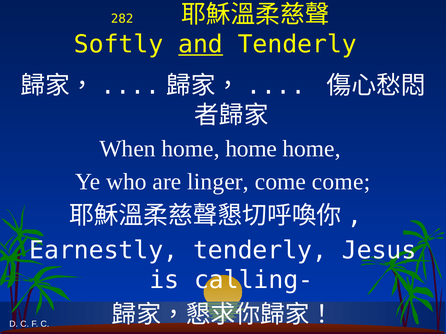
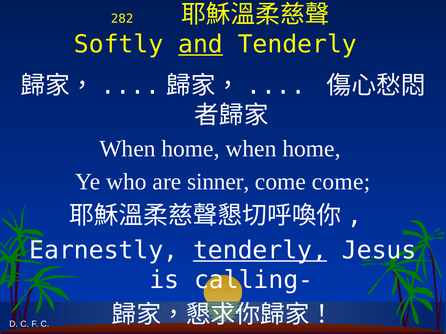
home: home -> when (251, 149)
are linger: linger -> sinner (218, 182)
tenderly underline: none -> present (260, 251)
